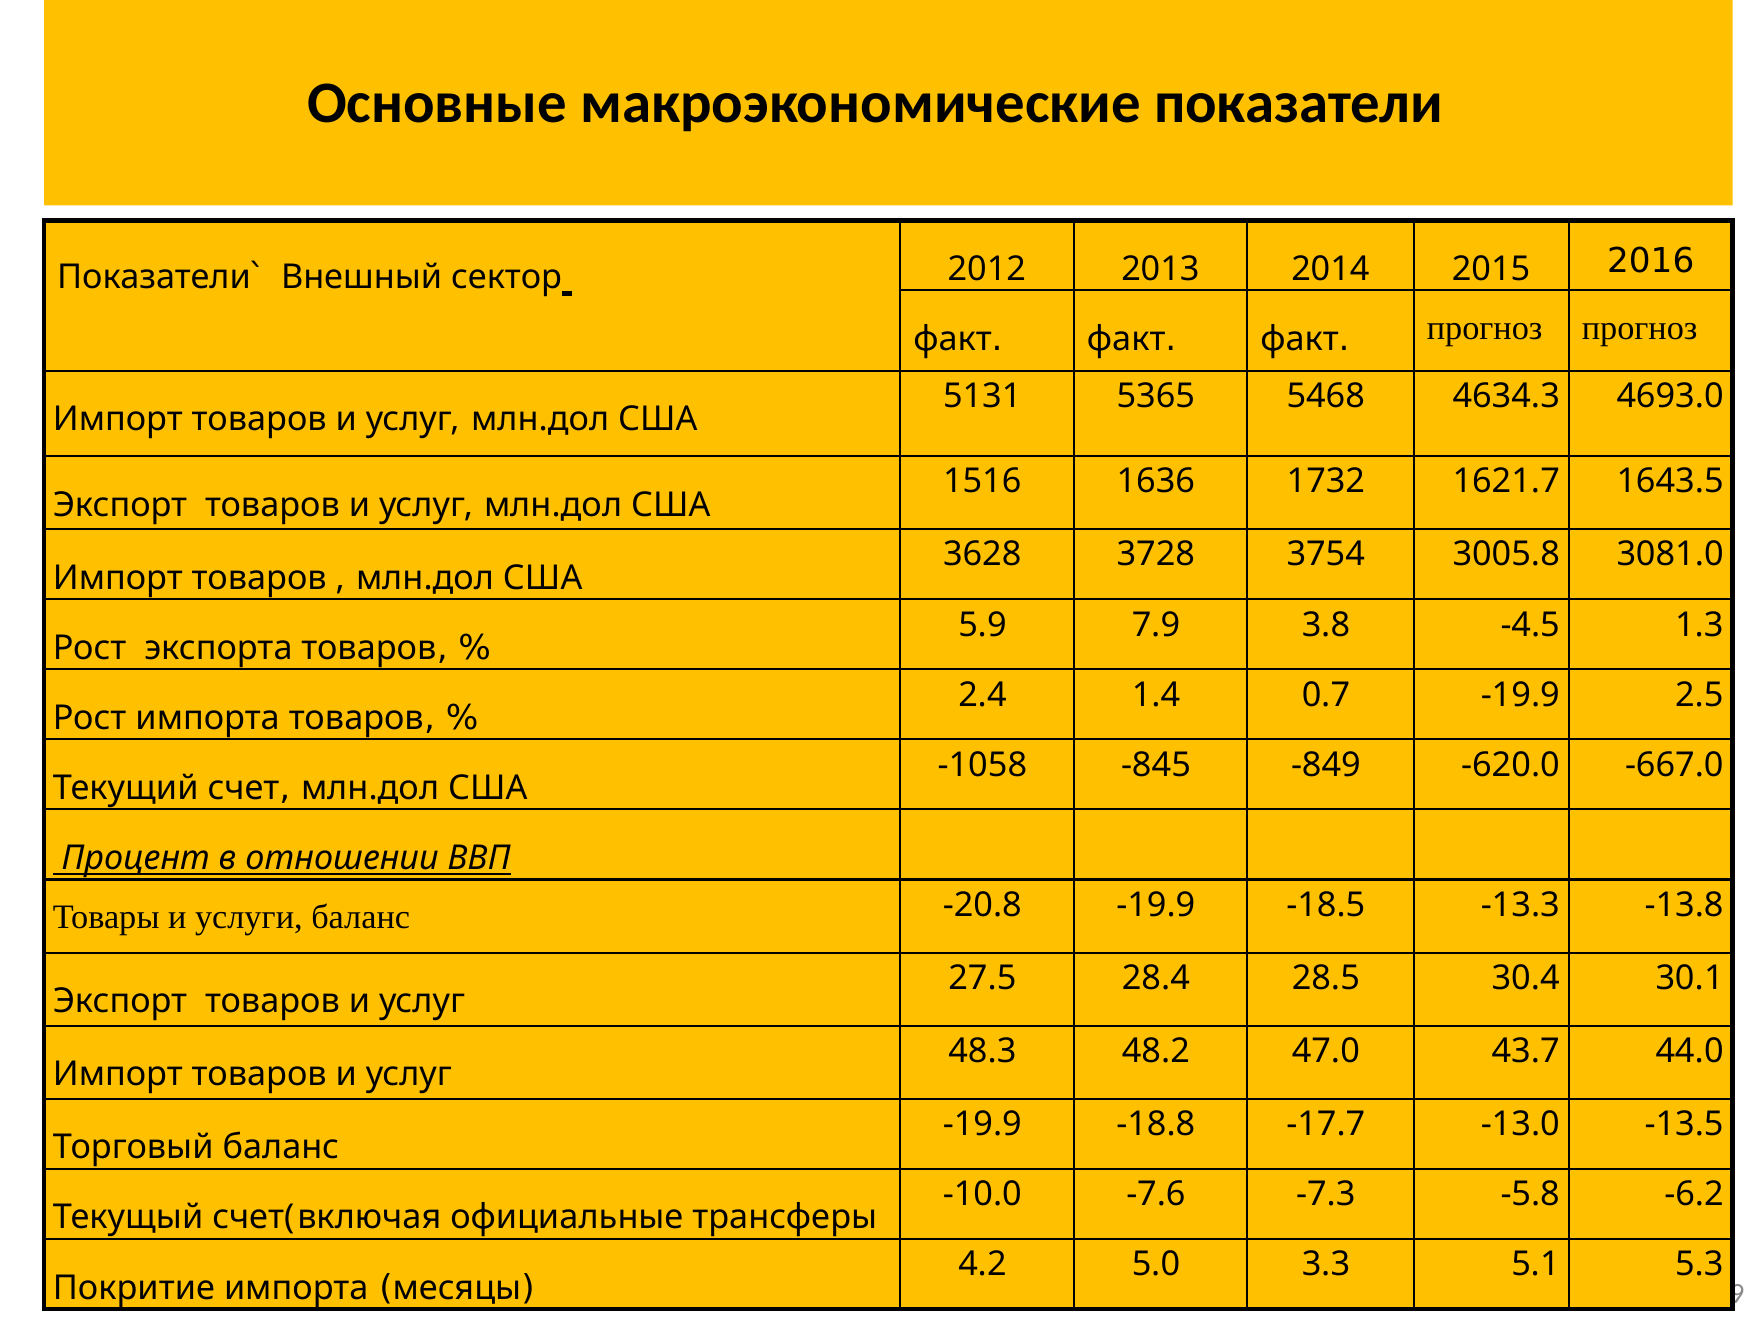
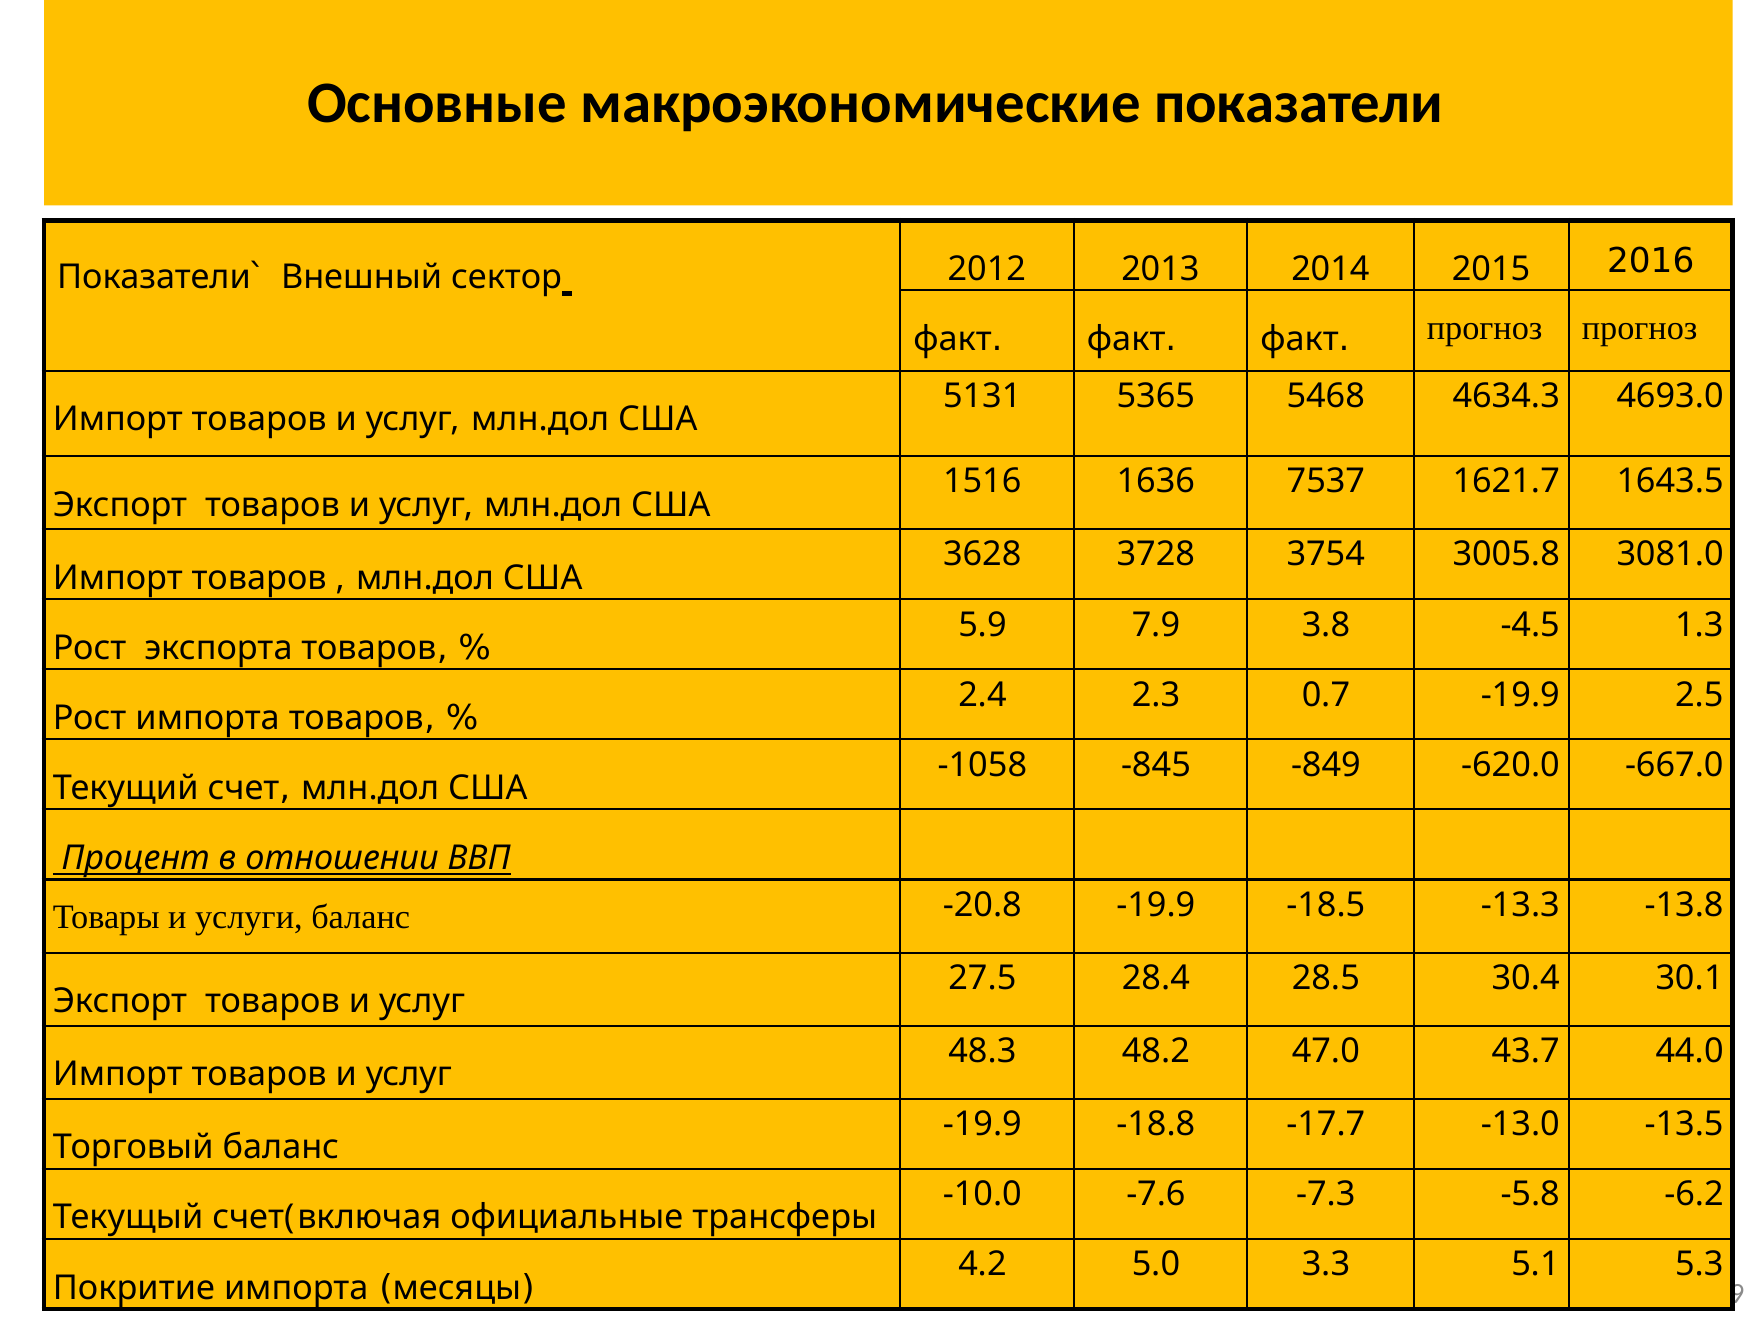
1732: 1732 -> 7537 (1326, 482)
1.4: 1.4 -> 2.3 (1156, 695)
